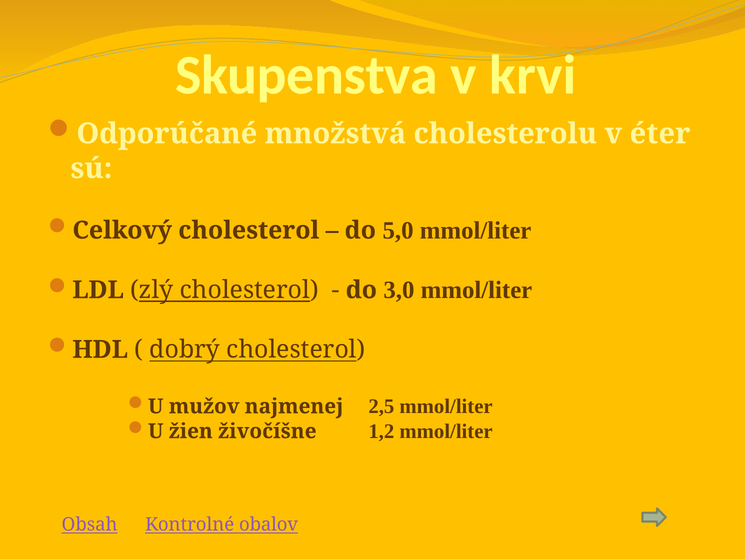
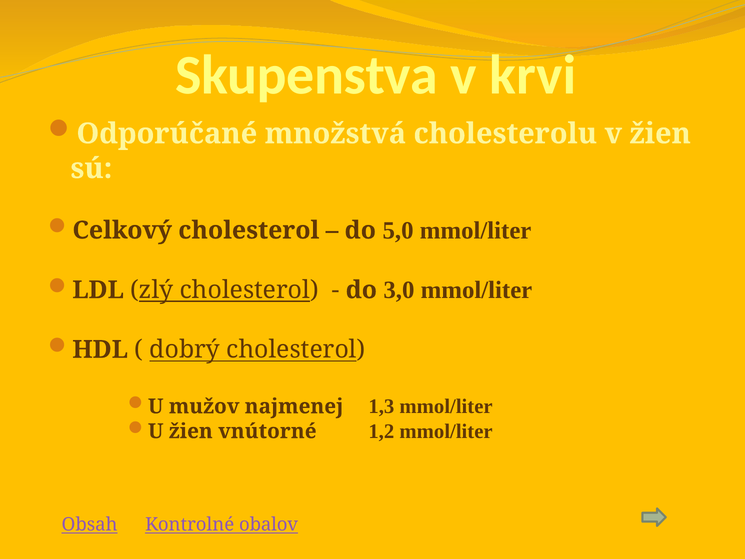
v éter: éter -> žien (660, 134)
2,5: 2,5 -> 1,3 (381, 406)
živočíšne: živočíšne -> vnútorné (267, 431)
